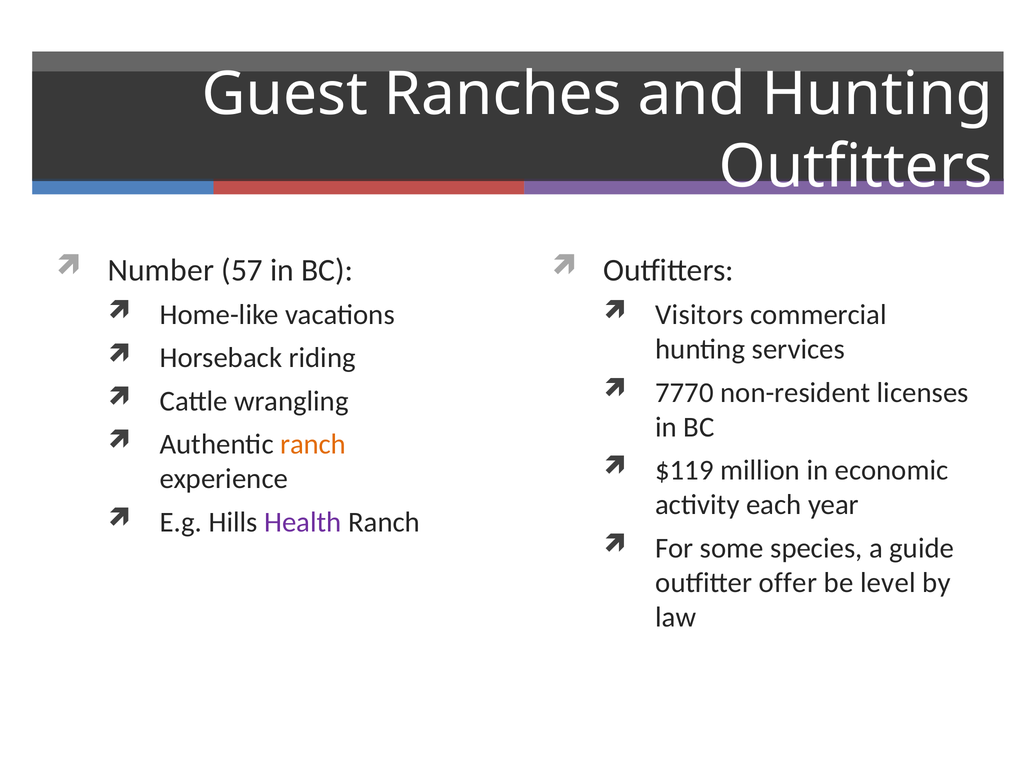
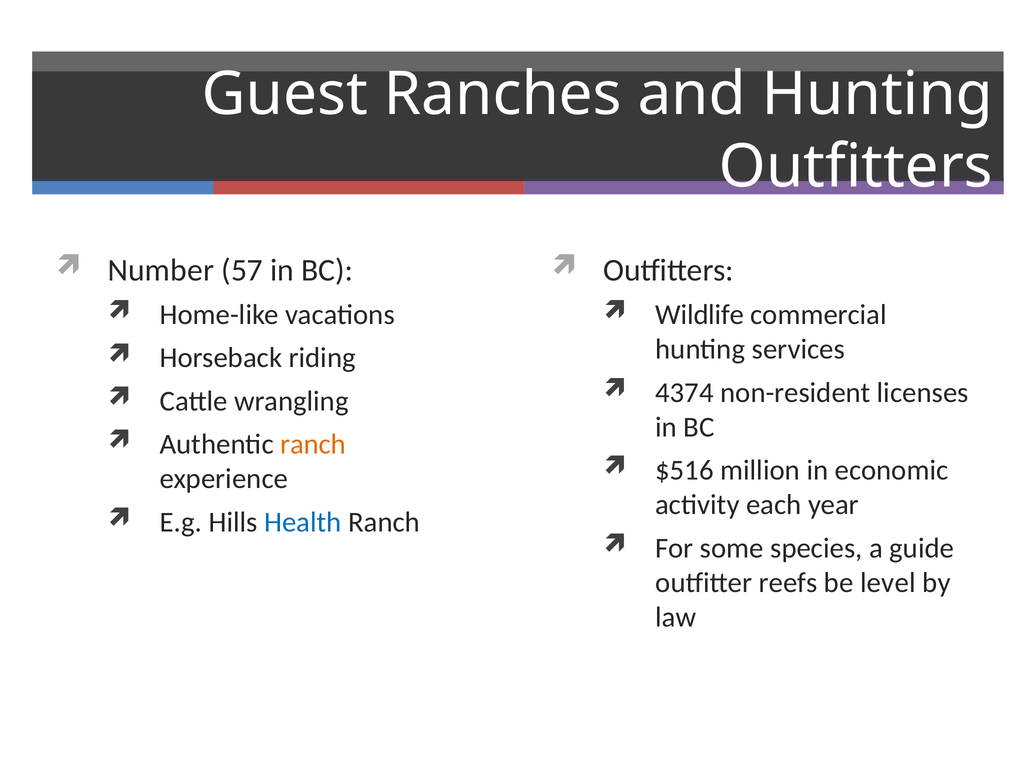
Visitors: Visitors -> Wildlife (700, 315)
7770: 7770 -> 4374 (684, 393)
$119: $119 -> $516 (684, 470)
Health colour: purple -> blue (303, 522)
offer: offer -> reefs (788, 583)
